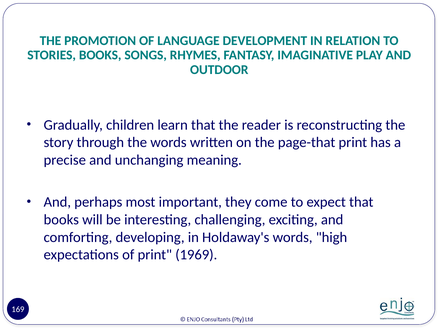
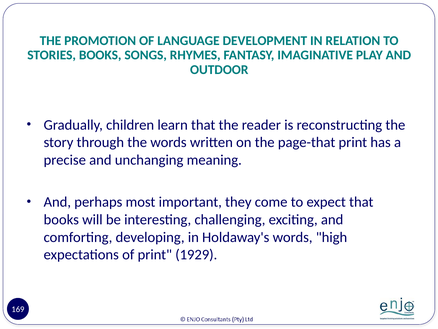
1969: 1969 -> 1929 (196, 254)
